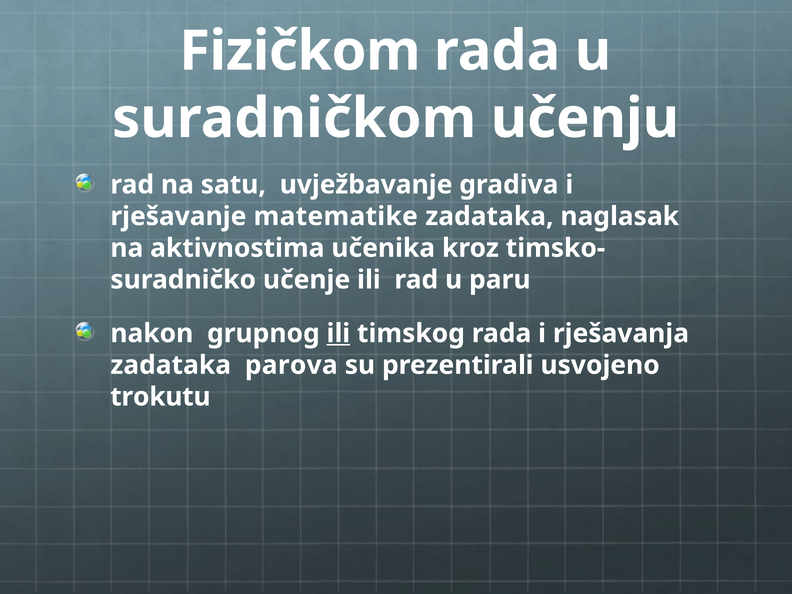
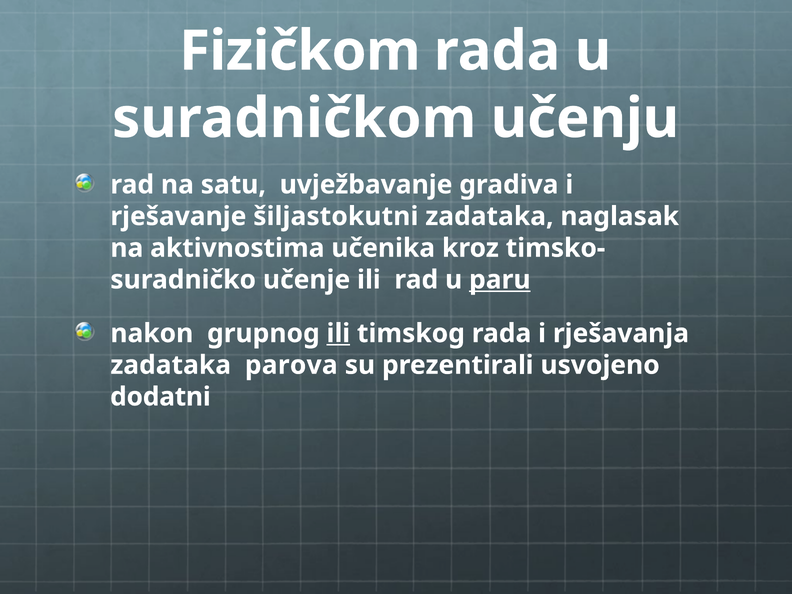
matematike: matematike -> šiljastokutni (336, 216)
paru underline: none -> present (500, 280)
trokutu: trokutu -> dodatni (160, 397)
